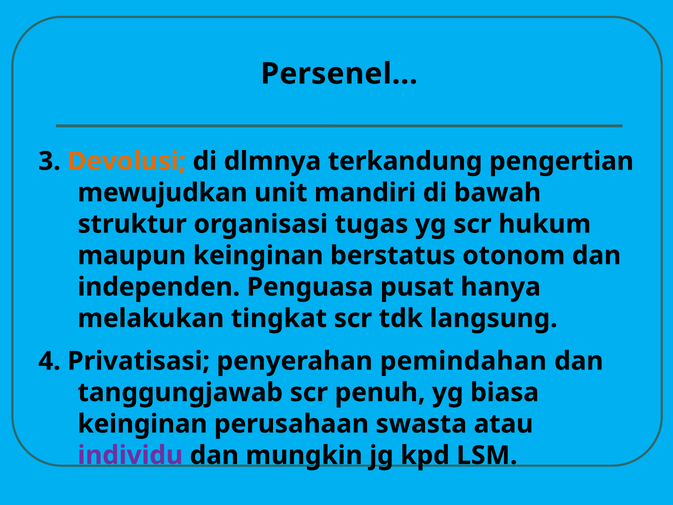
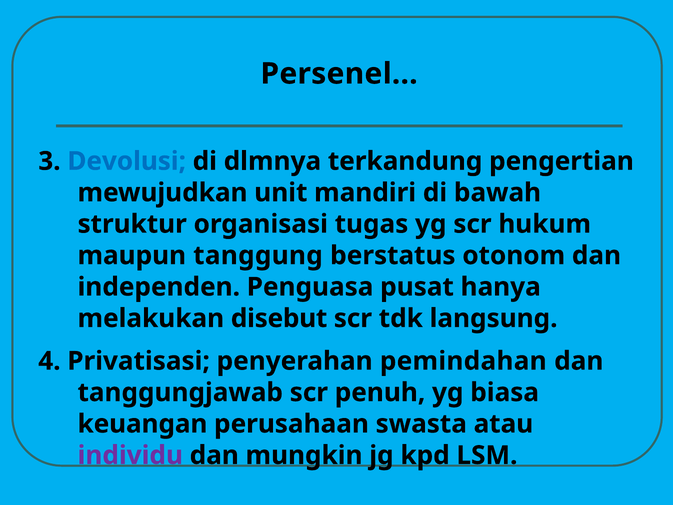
Devolusi colour: orange -> blue (127, 161)
maupun keinginan: keinginan -> tanggung (258, 255)
tingkat: tingkat -> disebut (279, 318)
keinginan: keinginan -> keuangan (142, 424)
